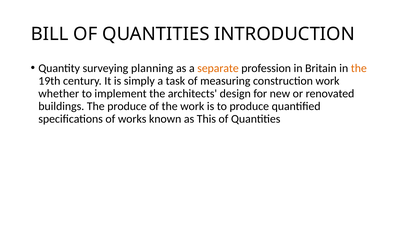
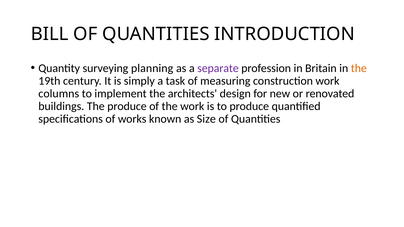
separate colour: orange -> purple (218, 68)
whether: whether -> columns (59, 94)
This: This -> Size (206, 119)
